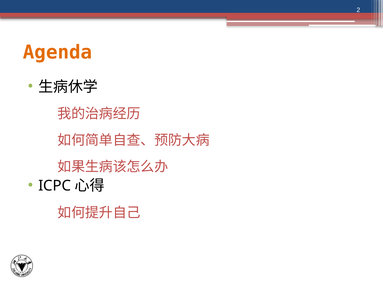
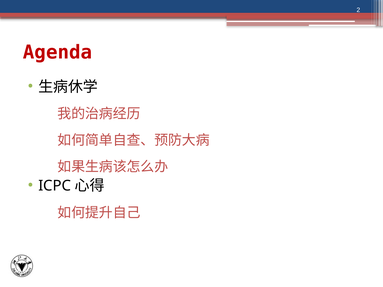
Agenda colour: orange -> red (58, 52)
